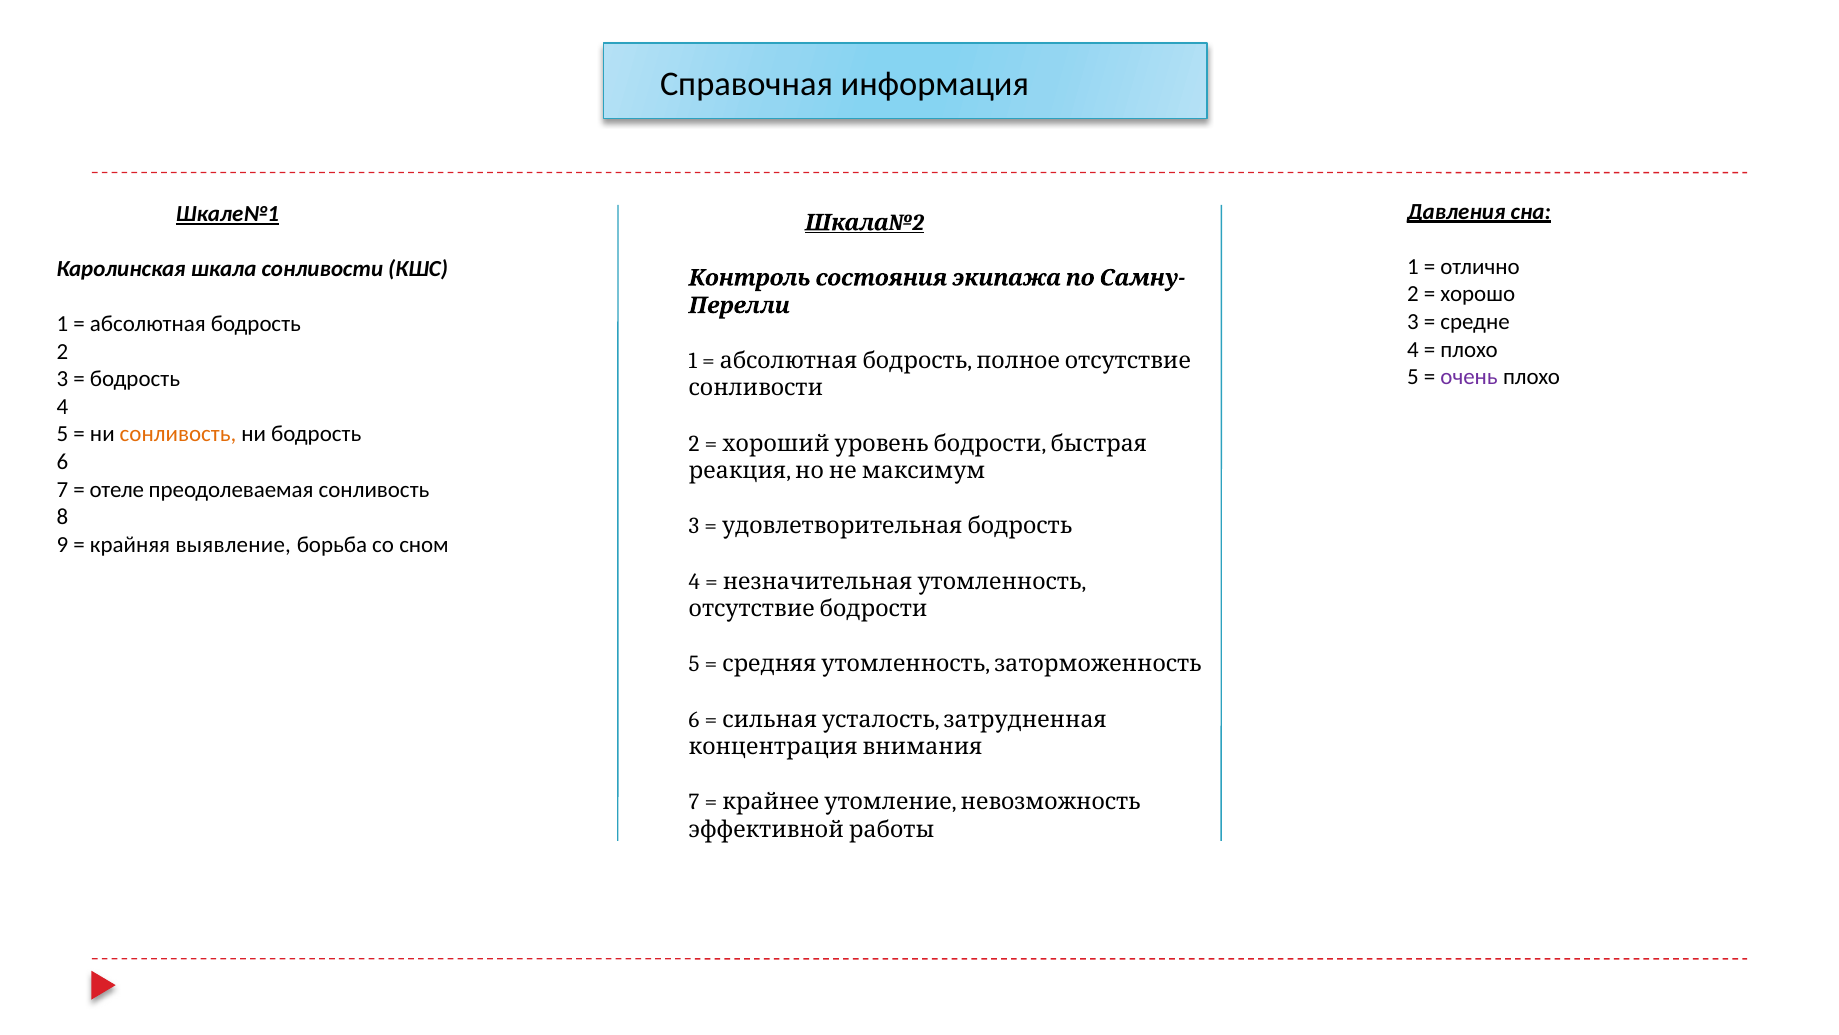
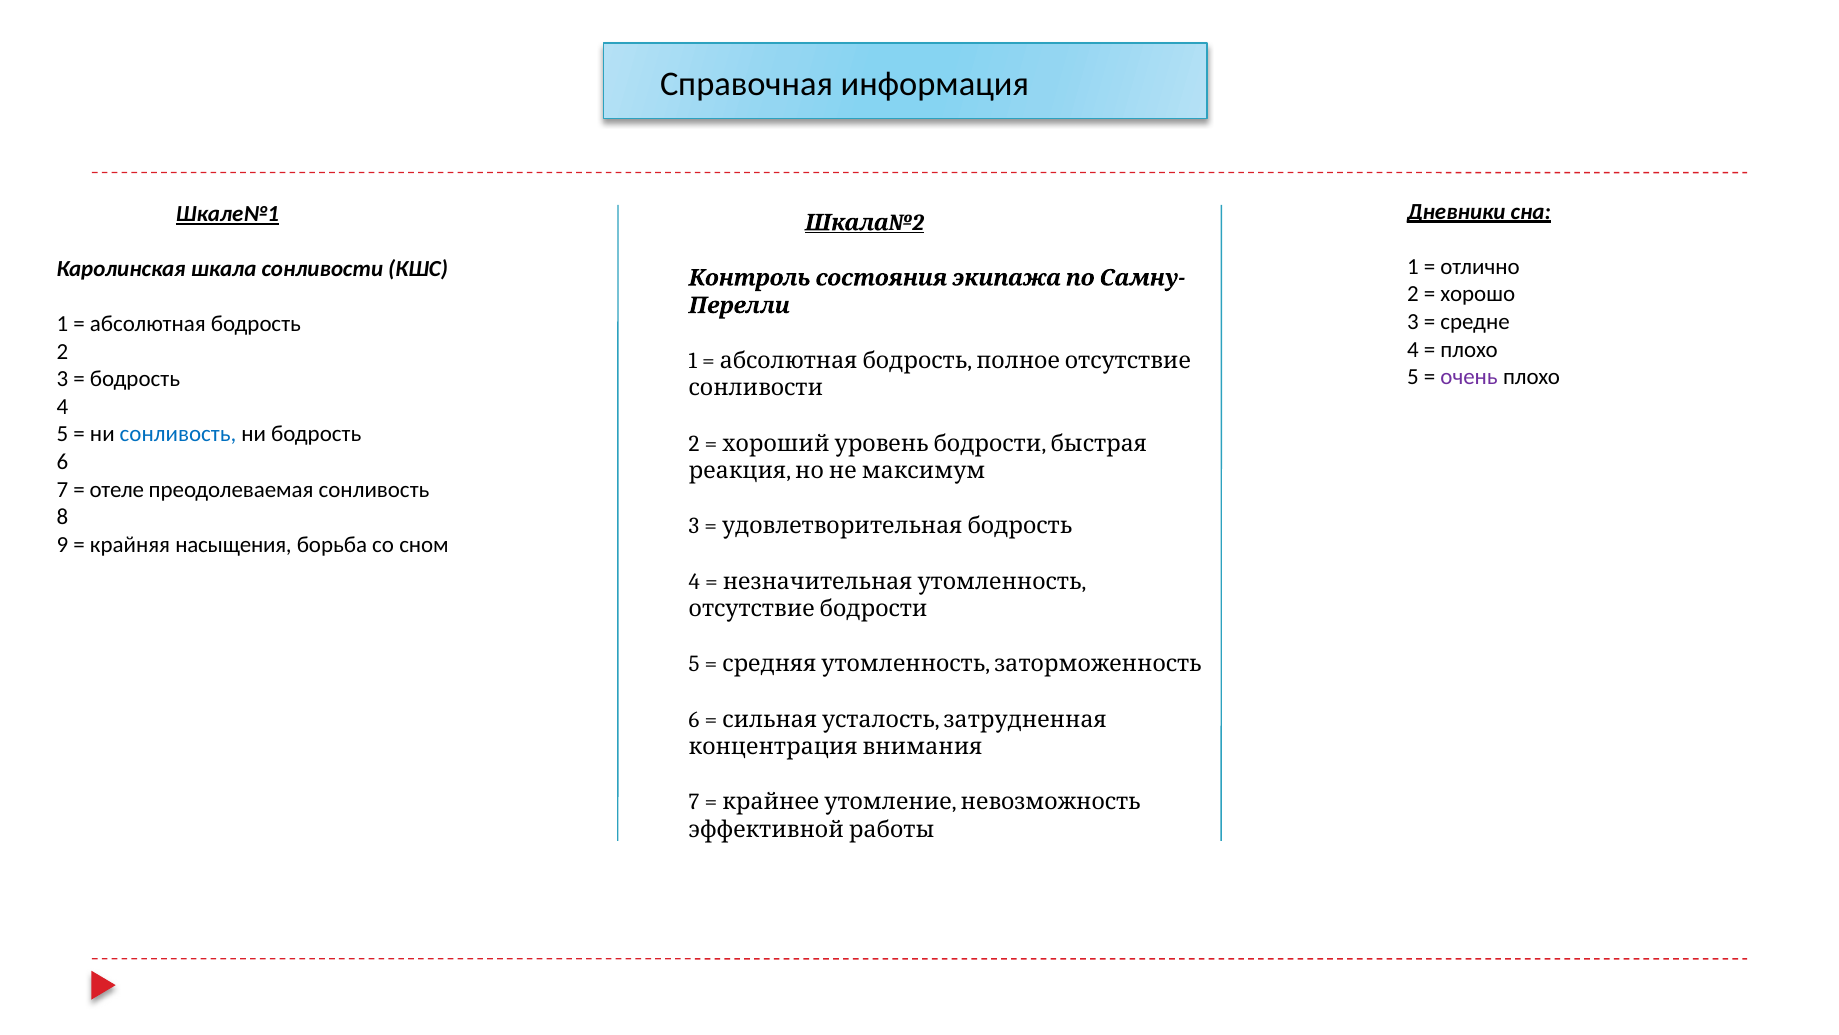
Давления: Давления -> Дневники (1456, 211)
сонливость colour: orange -> blue (178, 434)
выявление: выявление -> насыщения (233, 544)
